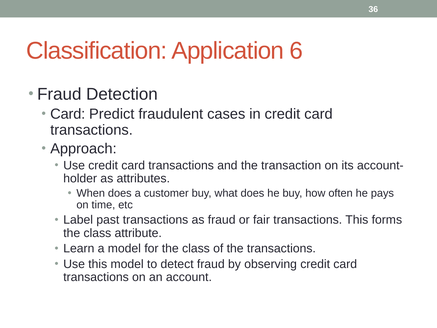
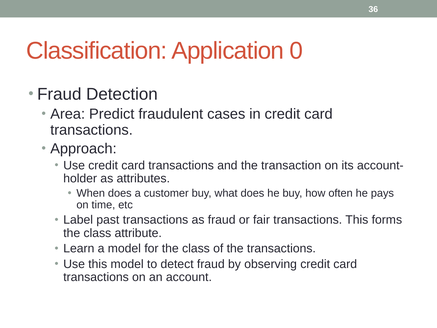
6: 6 -> 0 (296, 51)
Card: Card -> Area (68, 114)
